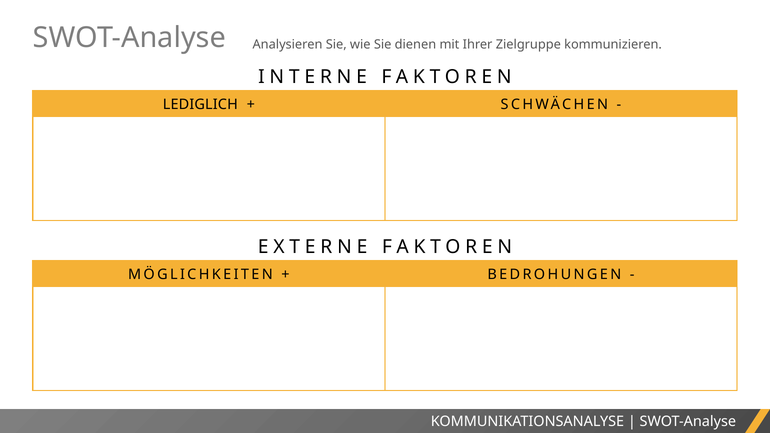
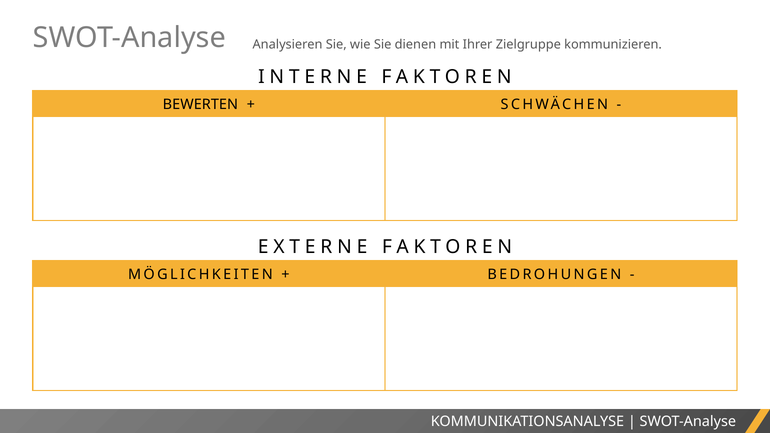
LEDIGLICH: LEDIGLICH -> BEWERTEN (200, 105)
